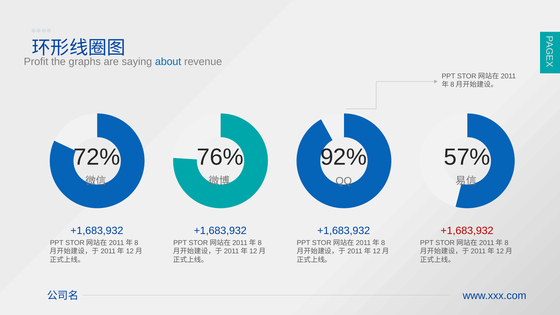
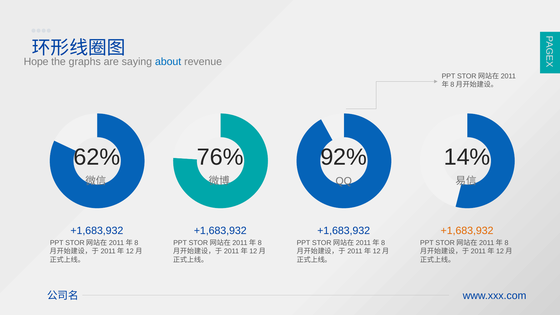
Profit: Profit -> Hope (36, 62)
72%: 72% -> 62% (97, 157)
57%: 57% -> 14% (467, 157)
+1,683,932 colour: red -> orange (467, 231)
